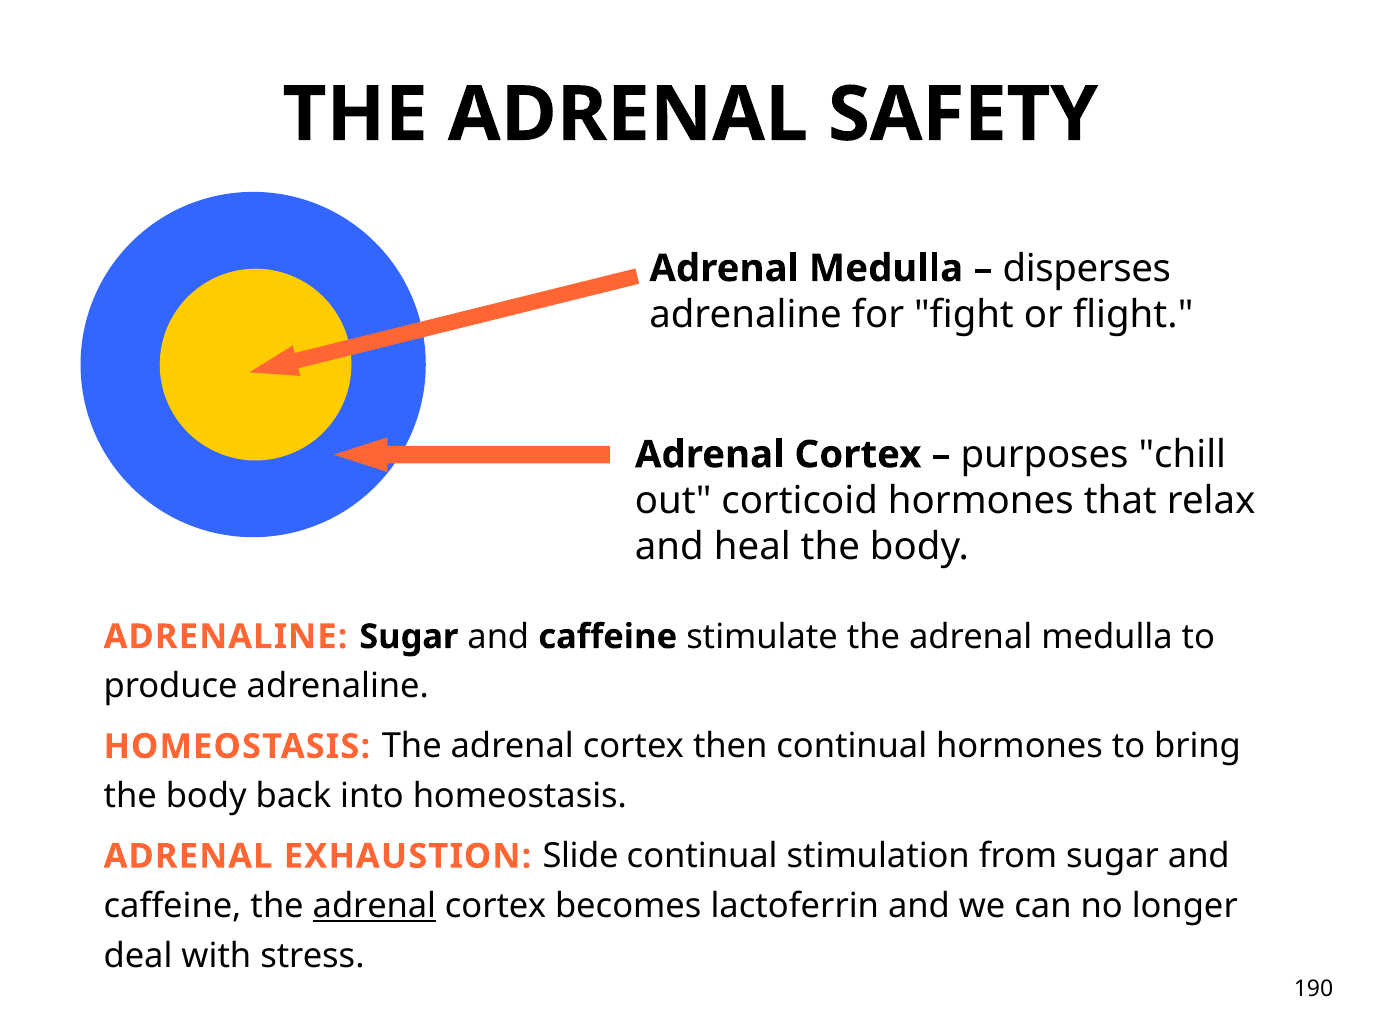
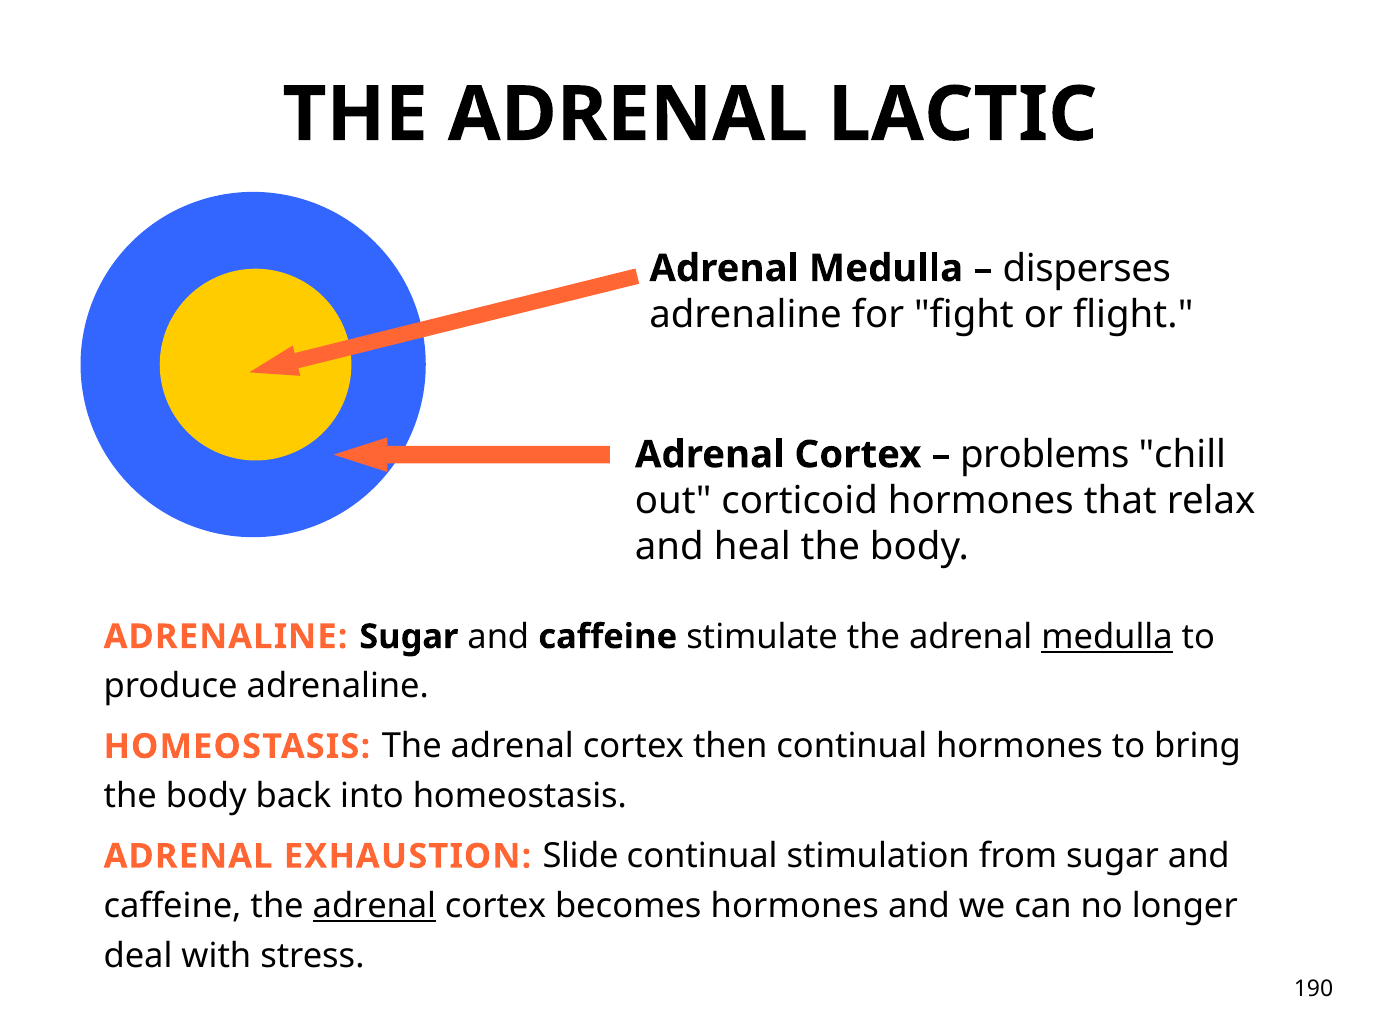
SAFETY: SAFETY -> LACTIC (963, 115)
purposes: purposes -> problems (1045, 455)
medulla underline: none -> present (1107, 637)
becomes lactoferrin: lactoferrin -> hormones (795, 906)
